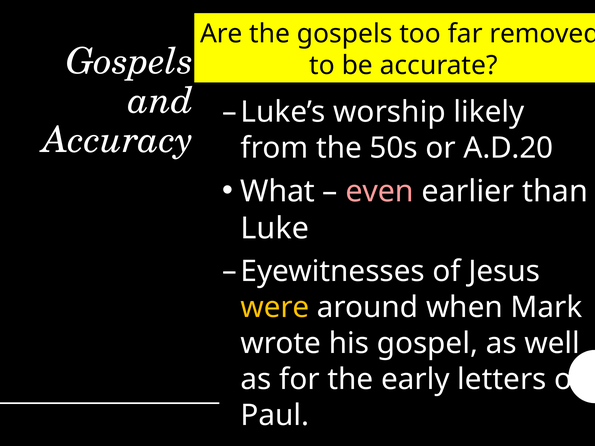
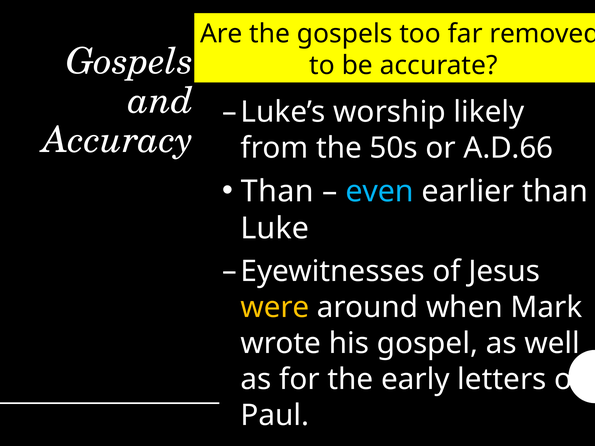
A.D.20: A.D.20 -> A.D.66 (508, 148)
What: What -> Than (277, 191)
even colour: pink -> light blue (380, 191)
